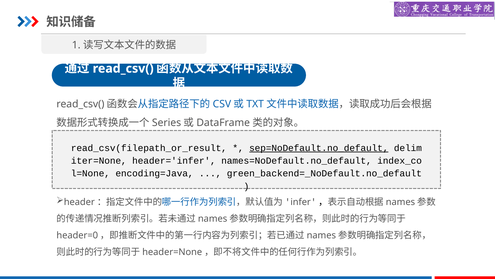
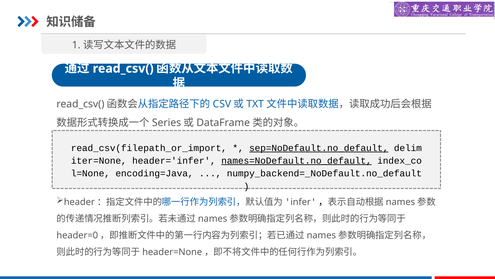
read_csv(filepath_or_result: read_csv(filepath_or_result -> read_csv(filepath_or_import (149, 148)
names=NoDefault.no_default underline: none -> present (297, 161)
green_backend=_NoDefault.no_default: green_backend=_NoDefault.no_default -> numpy_backend=_NoDefault.no_default (324, 173)
